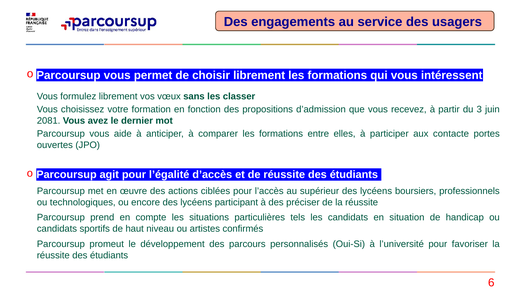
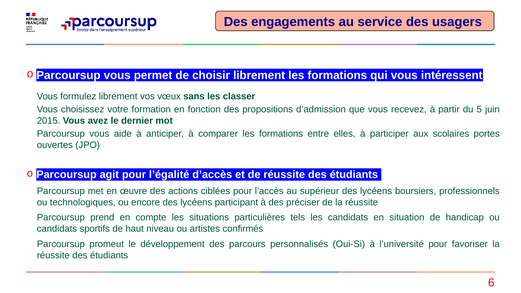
3: 3 -> 5 (479, 109)
2081: 2081 -> 2015 (49, 121)
contacte: contacte -> scolaires (451, 134)
